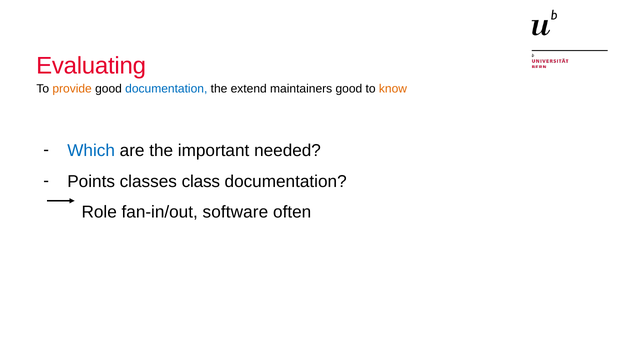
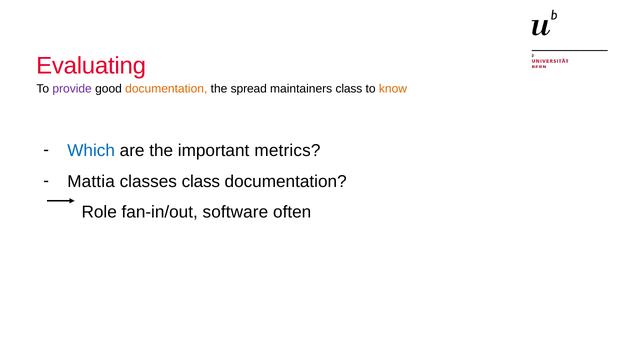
provide colour: orange -> purple (72, 89)
documentation colour: blue -> orange (166, 89)
extend: extend -> spread (249, 89)
maintainers good: good -> class (349, 89)
needed: needed -> metrics (287, 151)
Points: Points -> Mattia (91, 181)
